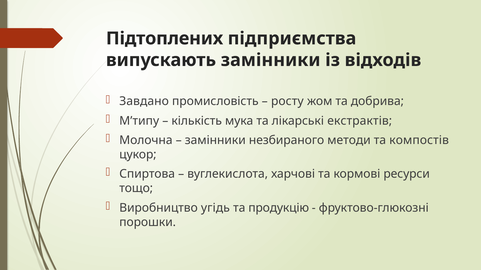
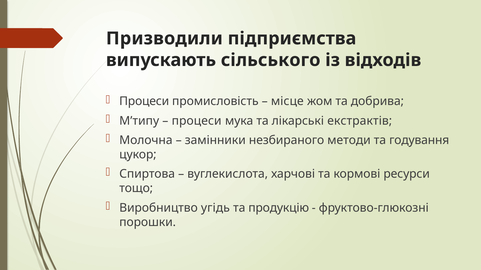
Підтоплених: Підтоплених -> Призводили (164, 39)
випускають замінники: замінники -> сільського (271, 60)
Завдано: Завдано -> Процеси (144, 102)
росту: росту -> місце (287, 102)
кількість: кількість -> процеси (197, 121)
компостів: компостів -> годування (419, 140)
